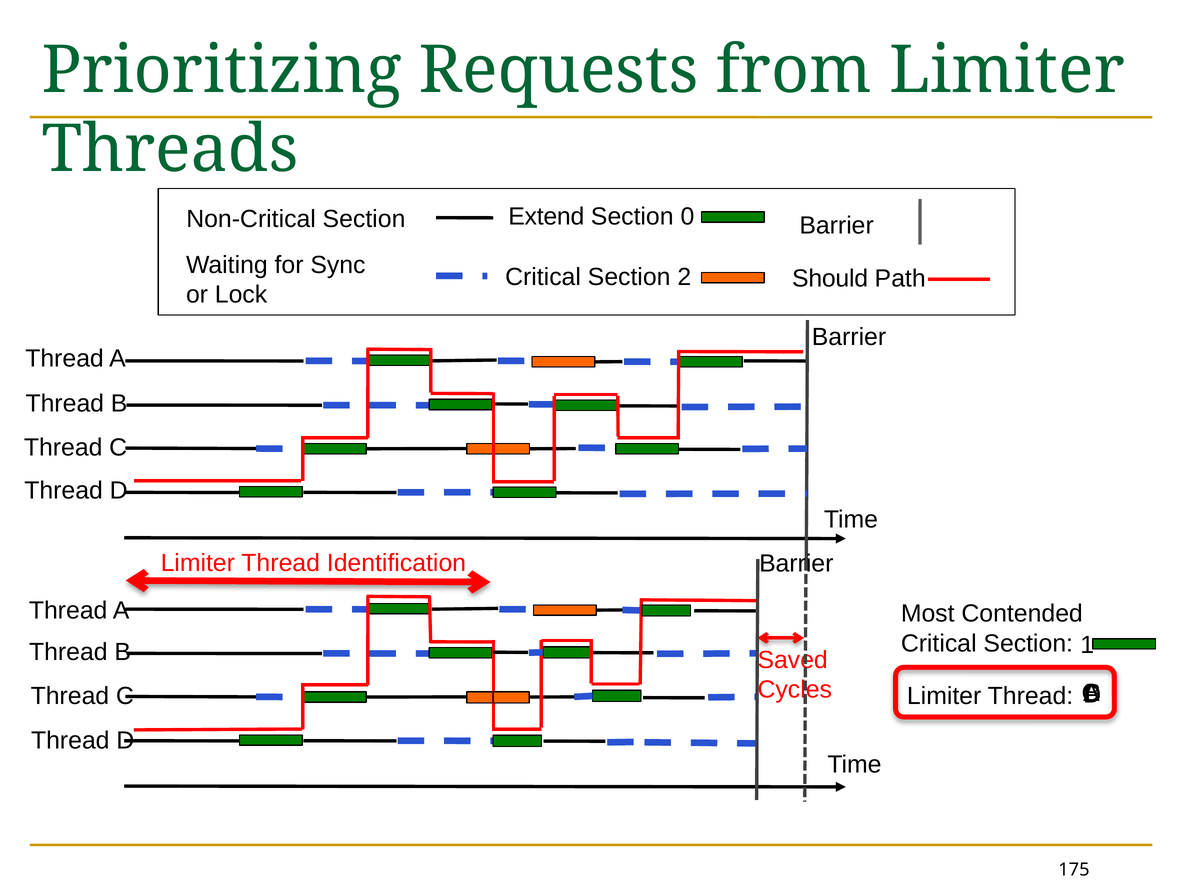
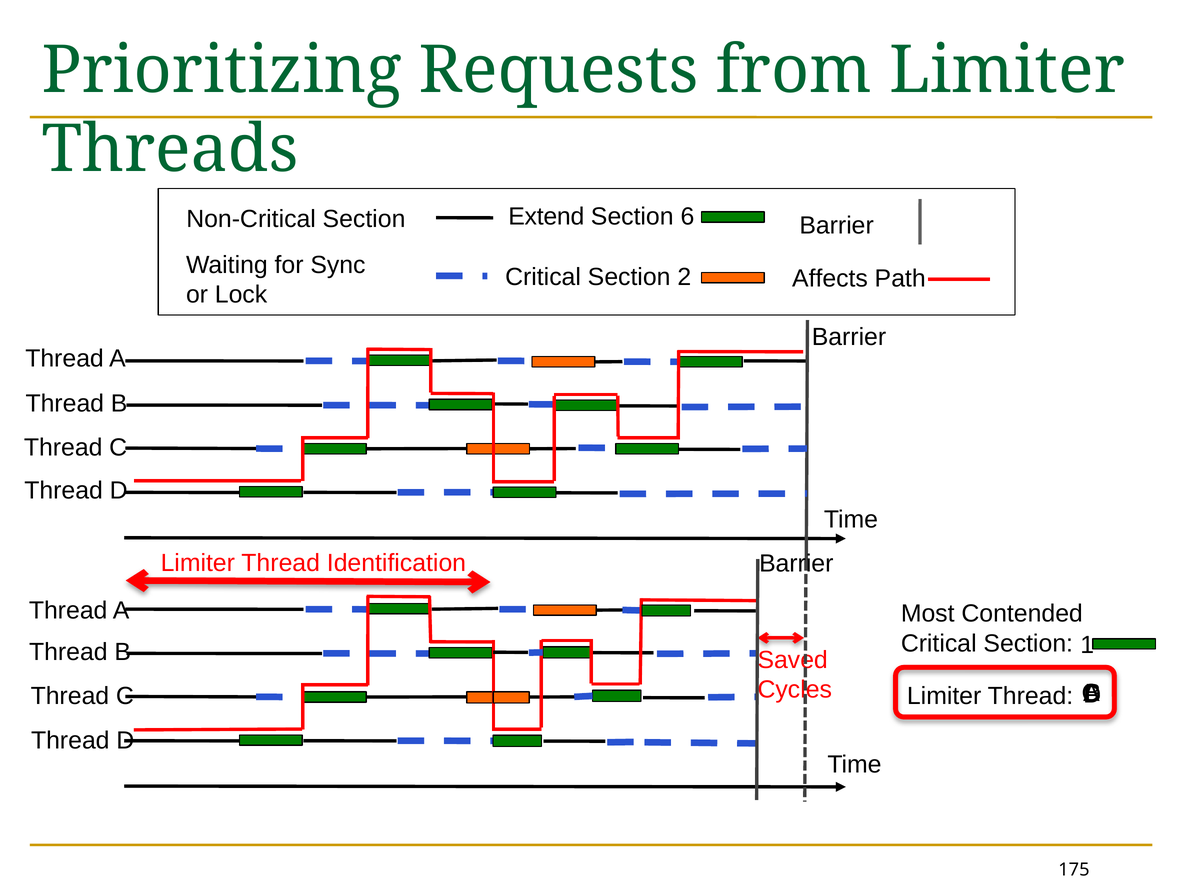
0: 0 -> 6 (687, 216)
Should: Should -> Affects (830, 278)
